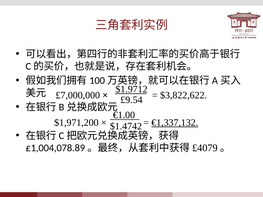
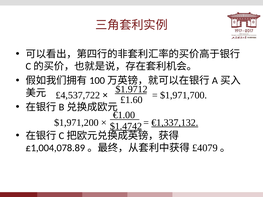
£7,000,000: £7,000,000 -> £4,537,722 (78, 95)
£9.54: £9.54 -> £1.60 (131, 100)
$3,822,622: $3,822,622 -> $1,971,700 (184, 95)
$1.4742 underline: none -> present (126, 126)
